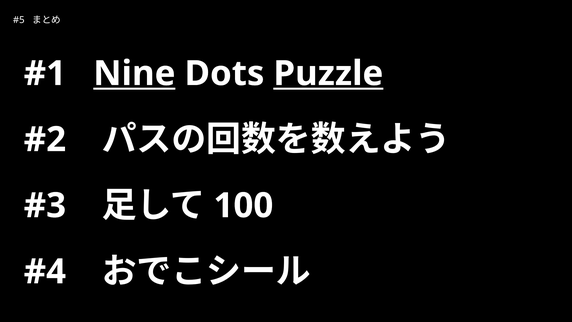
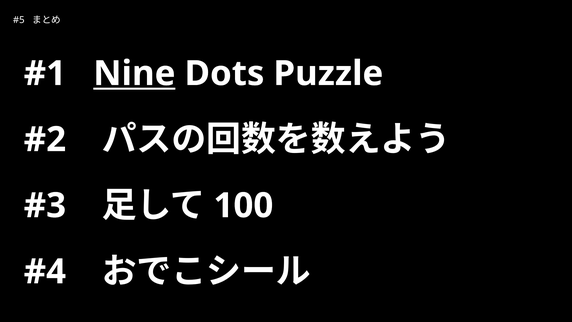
Puzzle underline: present -> none (328, 74)
